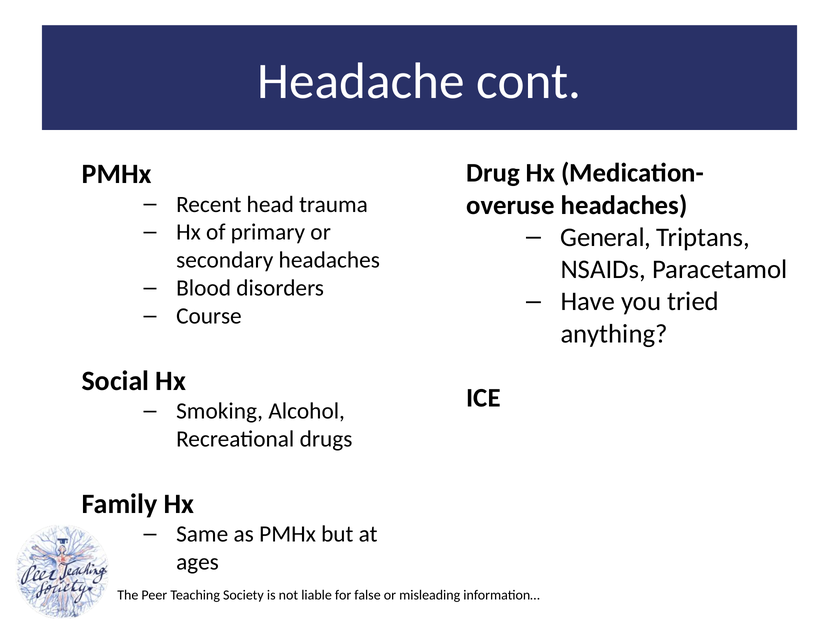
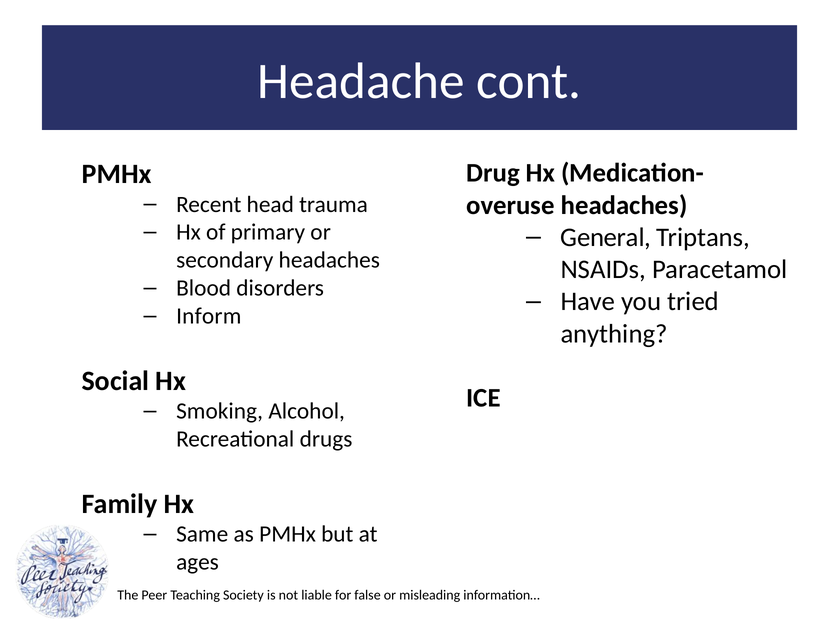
Course: Course -> Inform (209, 316)
